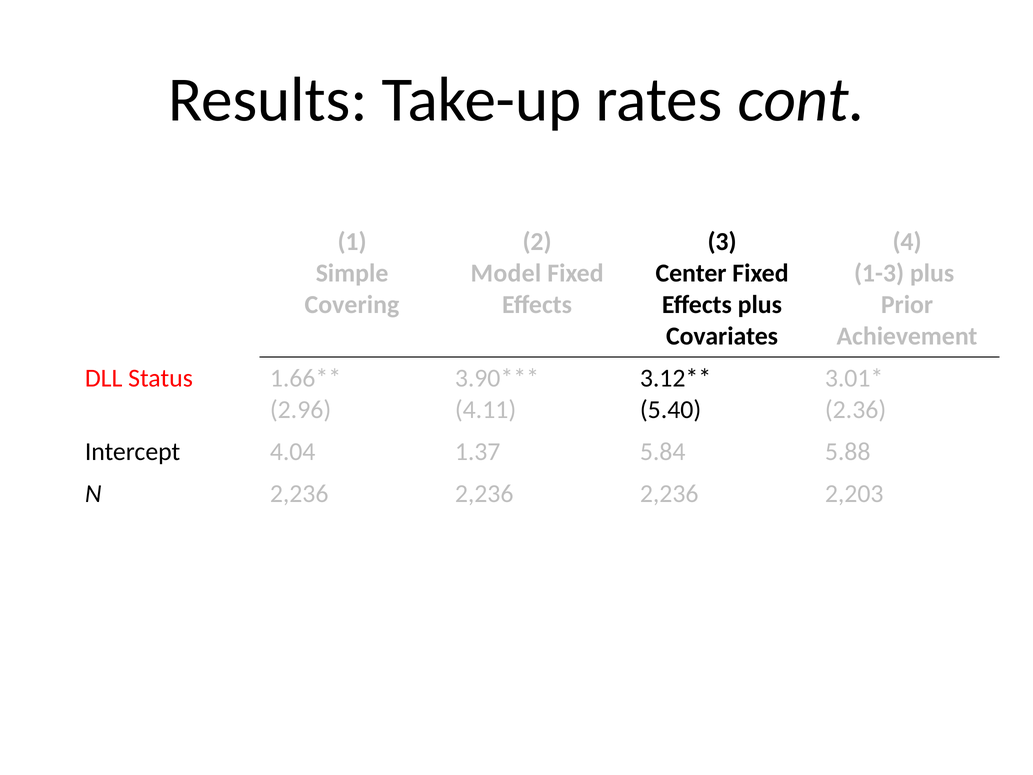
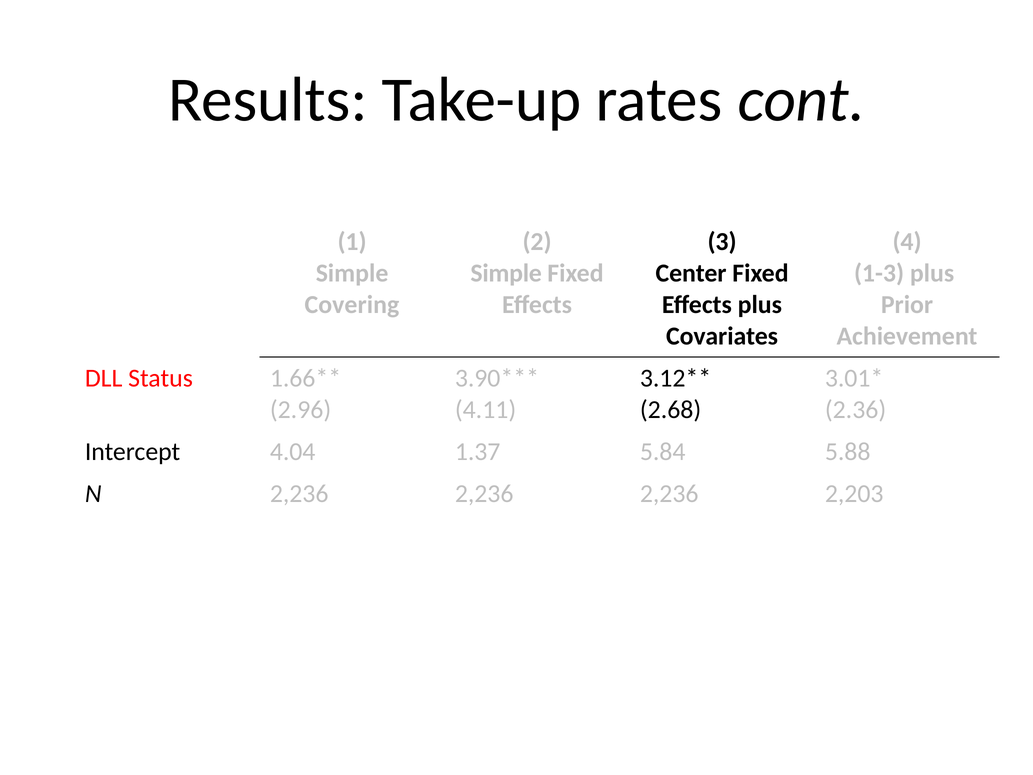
Model: Model -> Simple (506, 273)
5.40: 5.40 -> 2.68 (671, 410)
